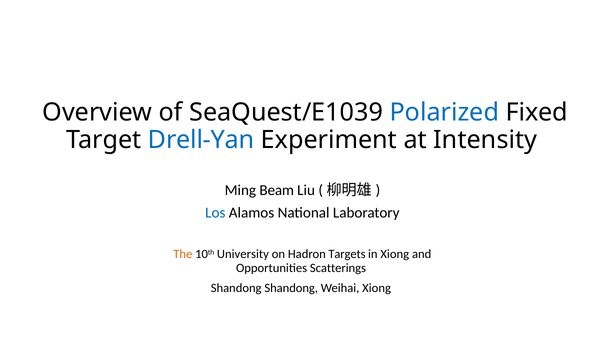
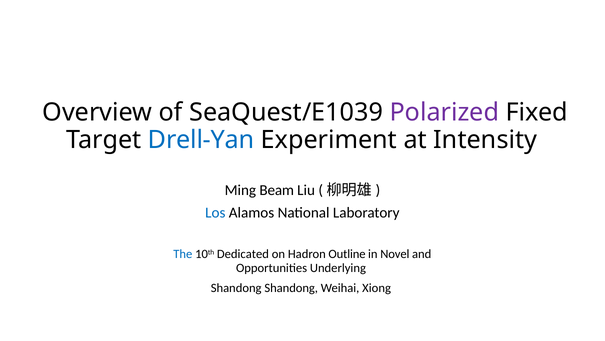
Polarized colour: blue -> purple (444, 112)
The colour: orange -> blue (183, 254)
University: University -> Dedicated (243, 254)
Targets: Targets -> Outline (347, 254)
in Xiong: Xiong -> Novel (395, 254)
Scatterings: Scatterings -> Underlying (338, 267)
